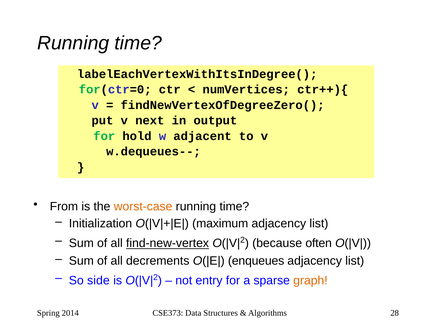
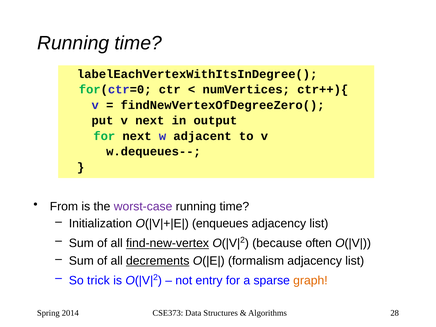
for hold: hold -> next (137, 136)
worst-case colour: orange -> purple (143, 206)
maximum: maximum -> enqueues (220, 223)
decrements underline: none -> present (158, 261)
enqueues: enqueues -> formalism (256, 261)
side: side -> trick (98, 281)
